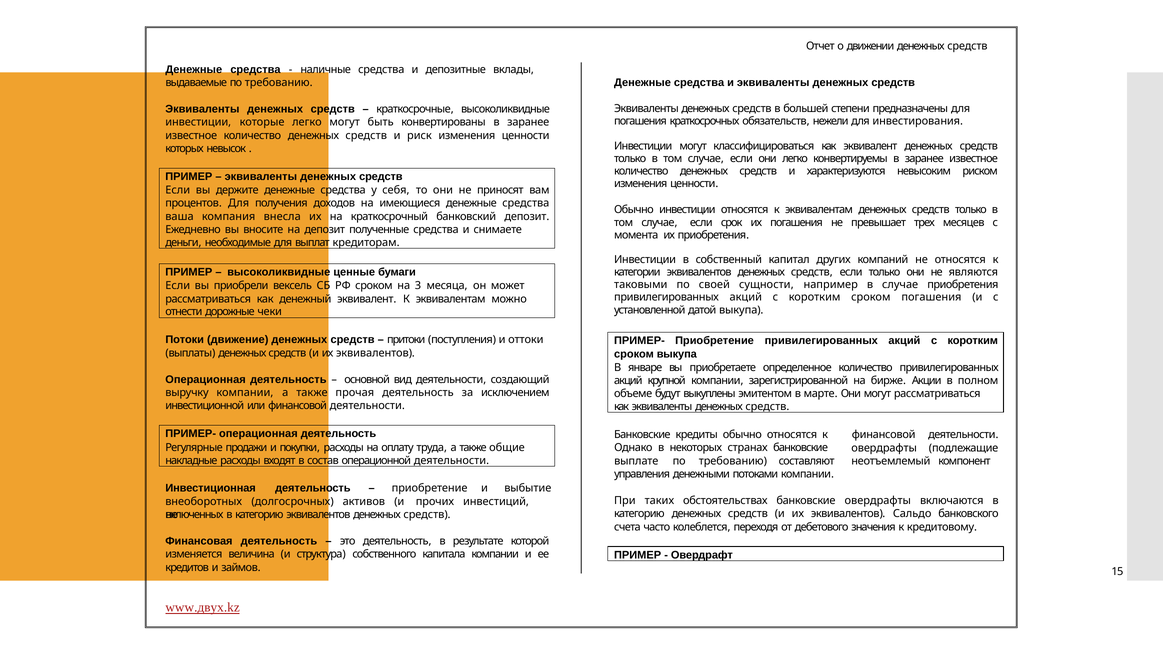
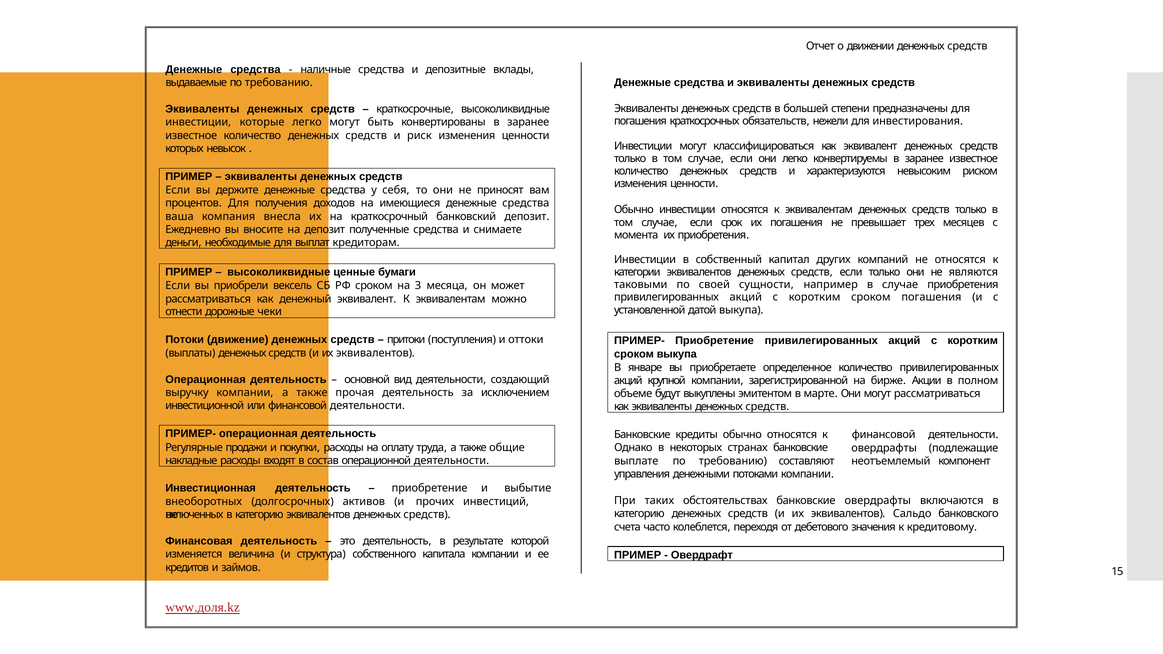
www.двух.kz: www.двух.kz -> www.доля.kz (203, 608)
